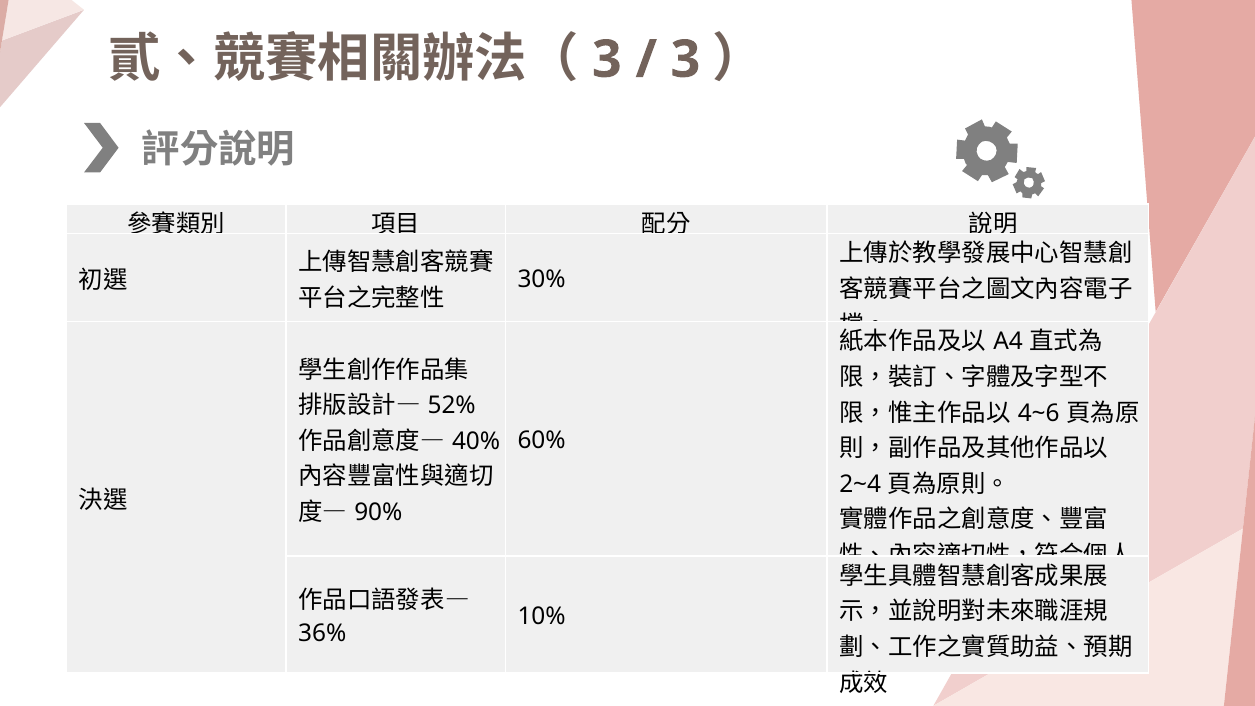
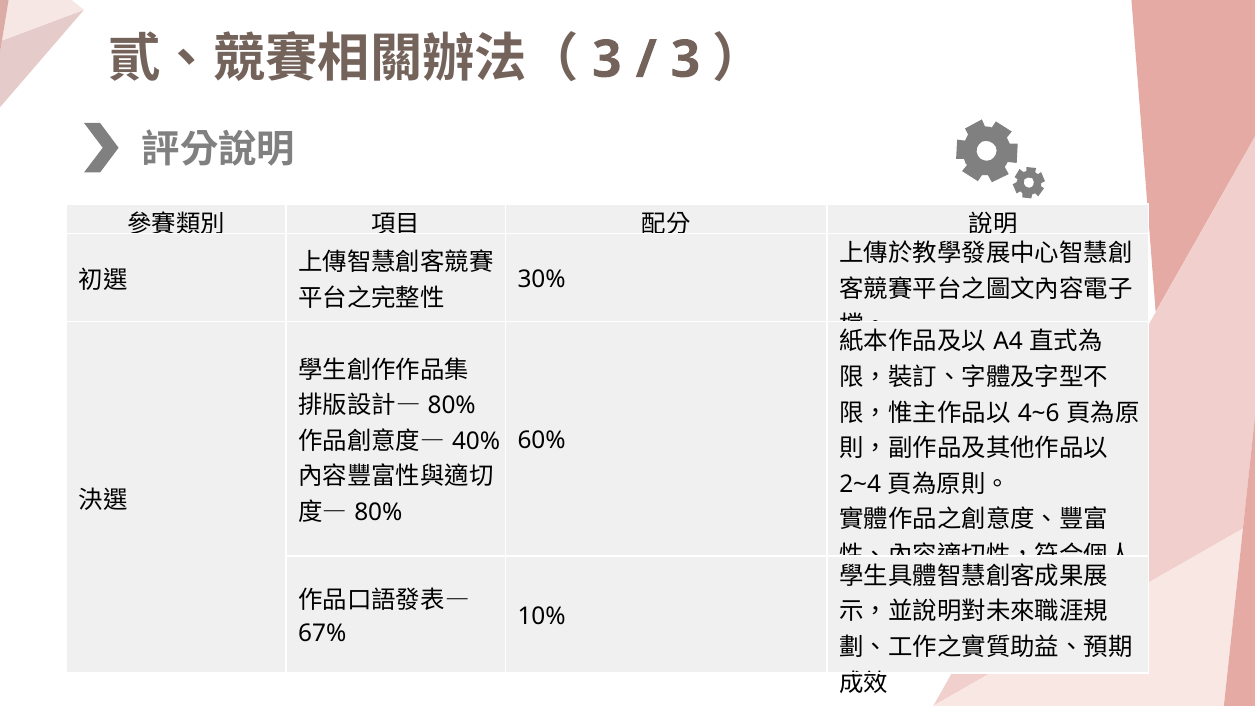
52%: 52% -> 80% (452, 406)
90%: 90% -> 80% (378, 512)
36%: 36% -> 67% (322, 634)
